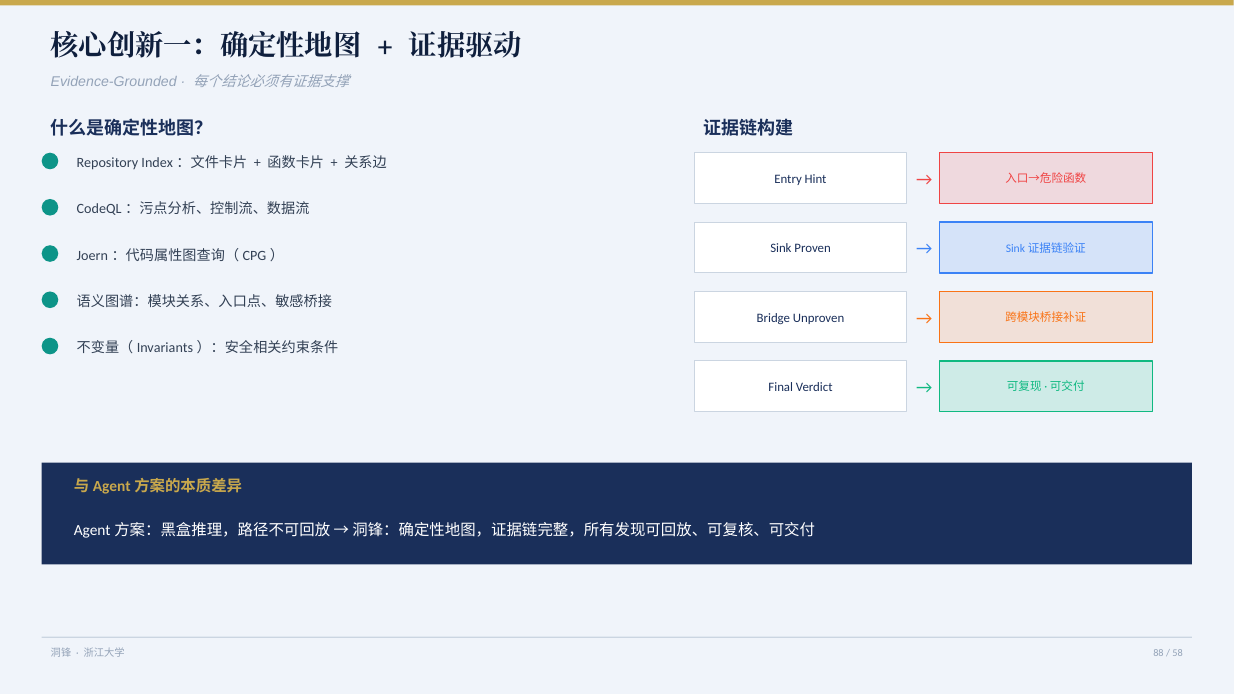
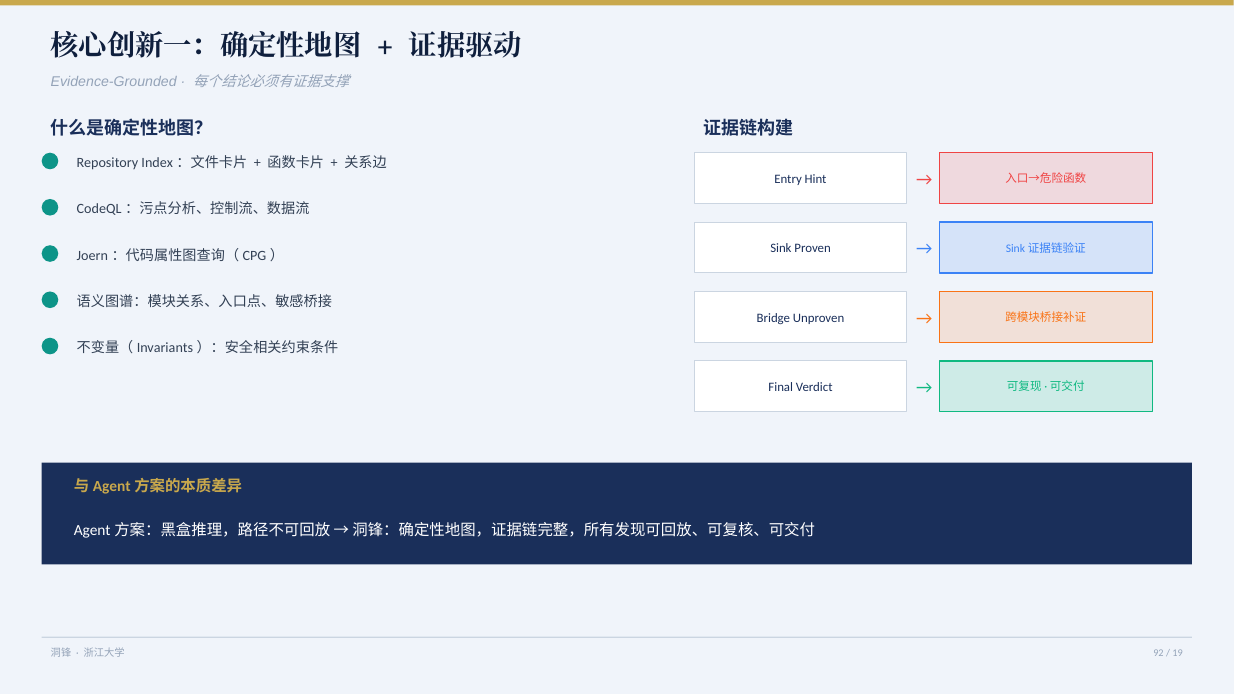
88: 88 -> 92 (1158, 653)
58: 58 -> 19 (1178, 653)
